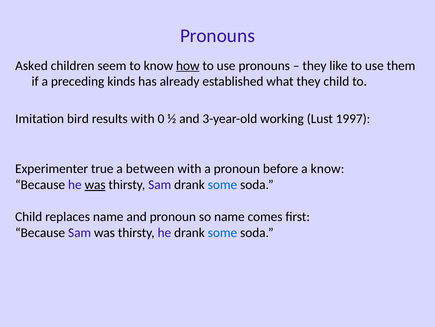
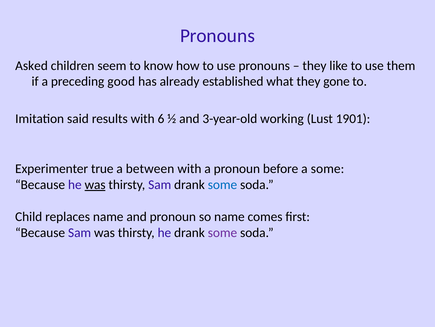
how underline: present -> none (188, 65)
kinds: kinds -> good (121, 81)
they child: child -> gone (336, 81)
bird: bird -> said (78, 119)
0: 0 -> 6 (161, 119)
1997: 1997 -> 1901 (353, 119)
a know: know -> some (328, 168)
some colour: blue -> purple (222, 232)
